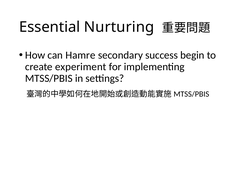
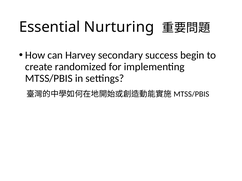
Hamre: Hamre -> Harvey (80, 55)
experiment: experiment -> randomized (81, 67)
